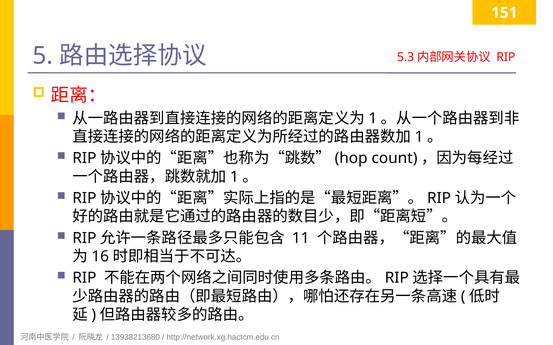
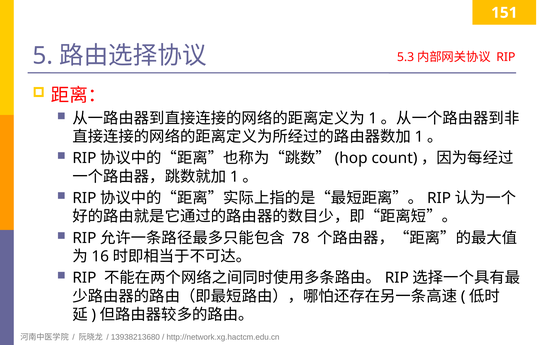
11: 11 -> 78 (301, 238)
